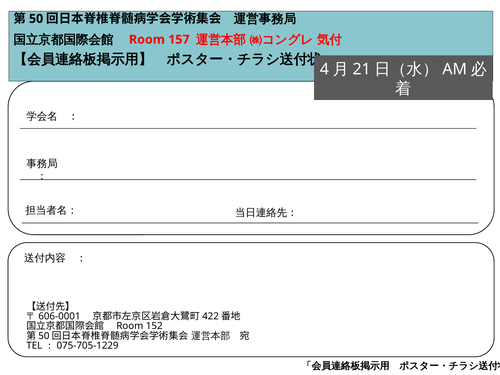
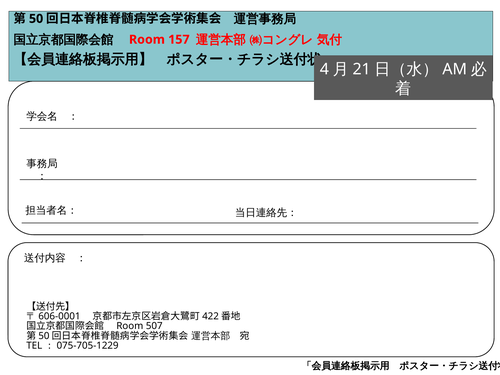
152: 152 -> 507 (154, 326)
